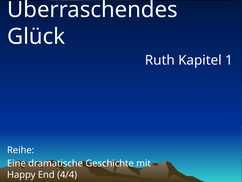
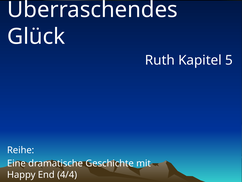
1: 1 -> 5 (229, 60)
